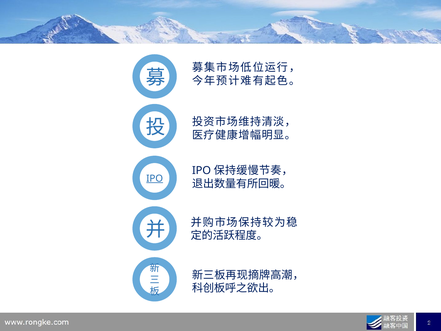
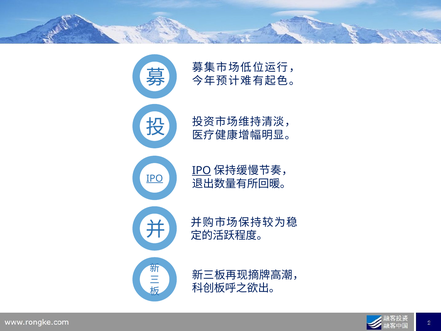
IPO underline: none -> present (202, 170)
